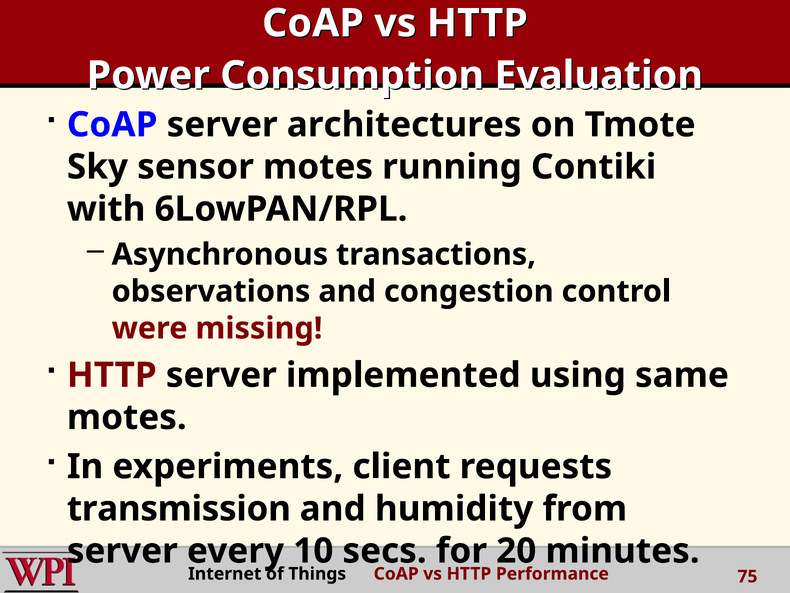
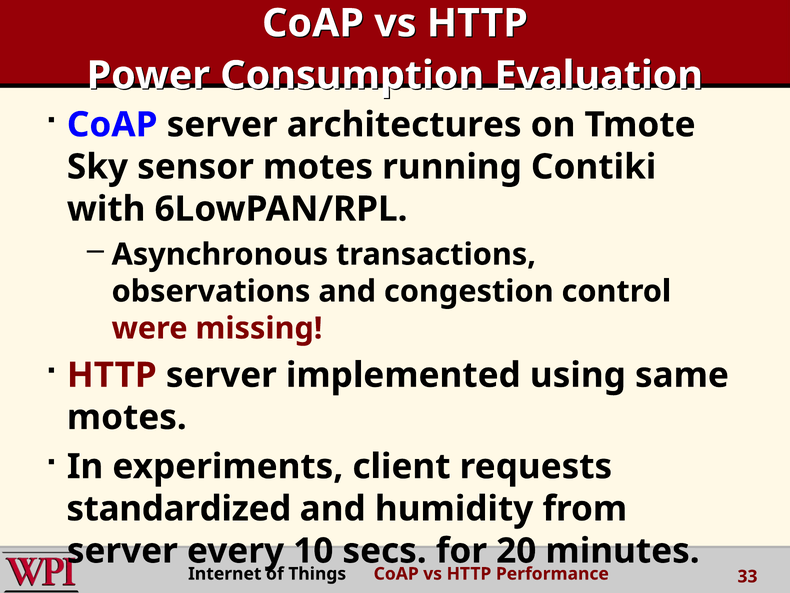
transmission: transmission -> standardized (179, 508)
75: 75 -> 33 (747, 576)
